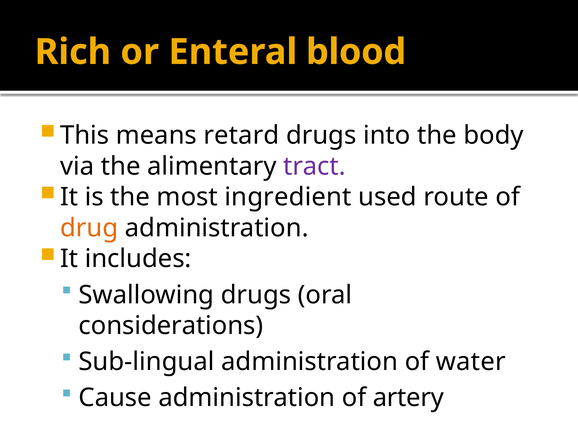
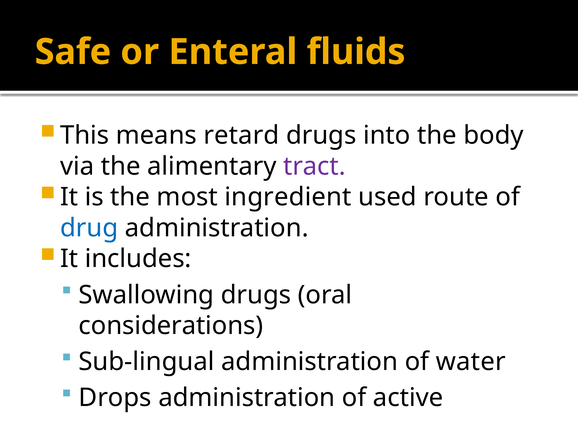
Rich: Rich -> Safe (73, 52)
blood: blood -> fluids (356, 52)
drug colour: orange -> blue (89, 228)
Cause: Cause -> Drops (115, 397)
artery: artery -> active (408, 397)
